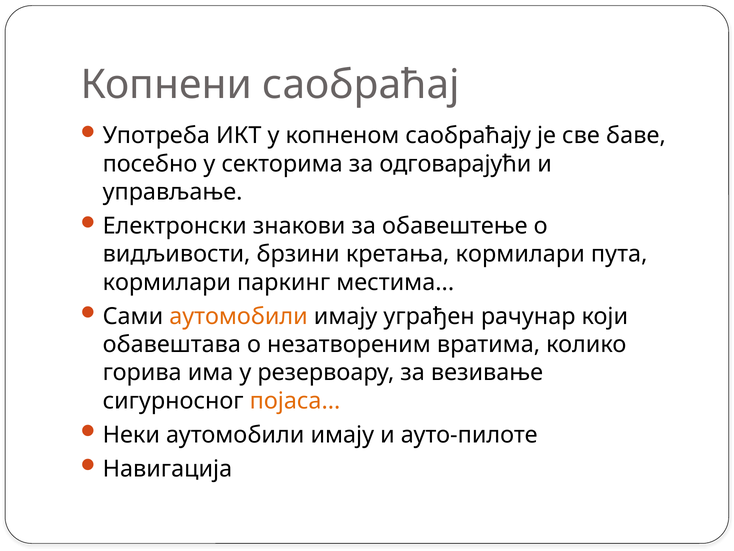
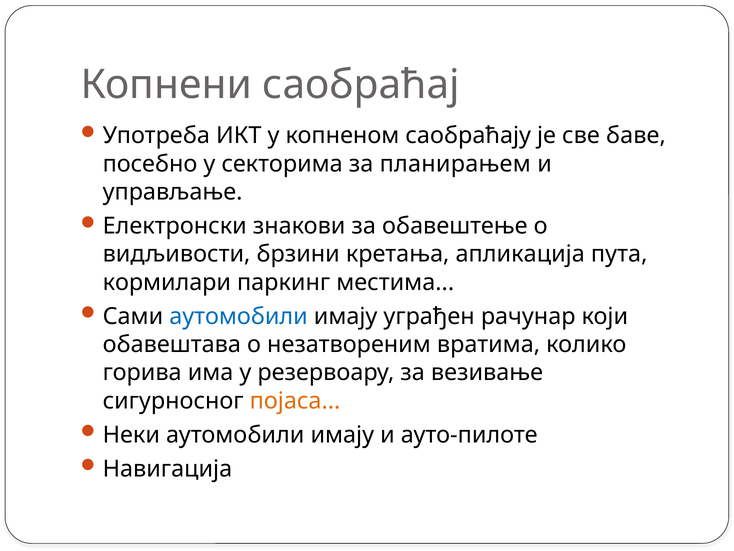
одговарајући: одговарајући -> планирањем (455, 164)
кретања кормилари: кормилари -> апликација (520, 254)
аутомобили colour: orange -> blue (239, 316)
